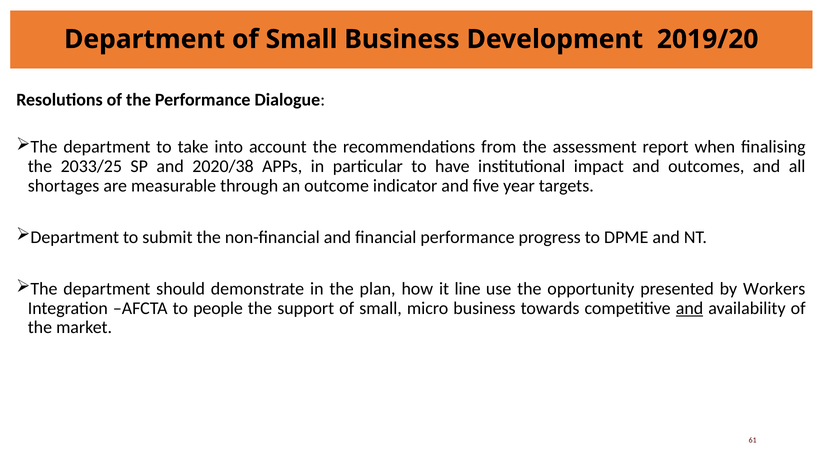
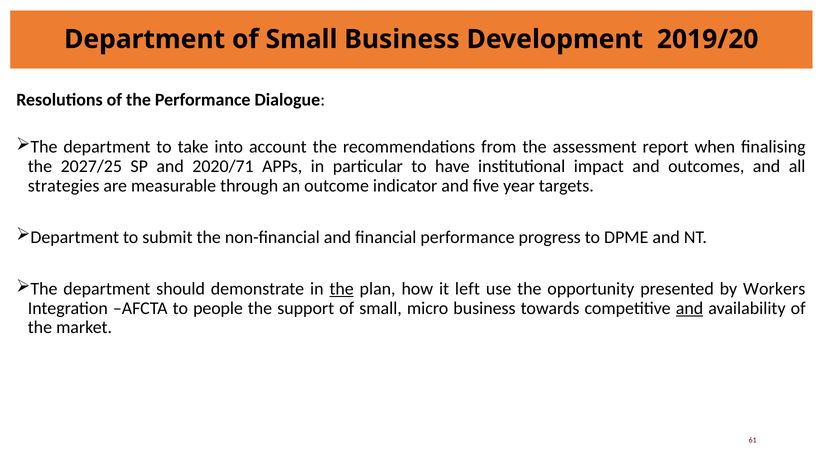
2033/25: 2033/25 -> 2027/25 (91, 166)
2020/38: 2020/38 -> 2020/71 (223, 166)
shortages: shortages -> strategies (64, 186)
the underline: none -> present (342, 289)
line: line -> left (467, 289)
